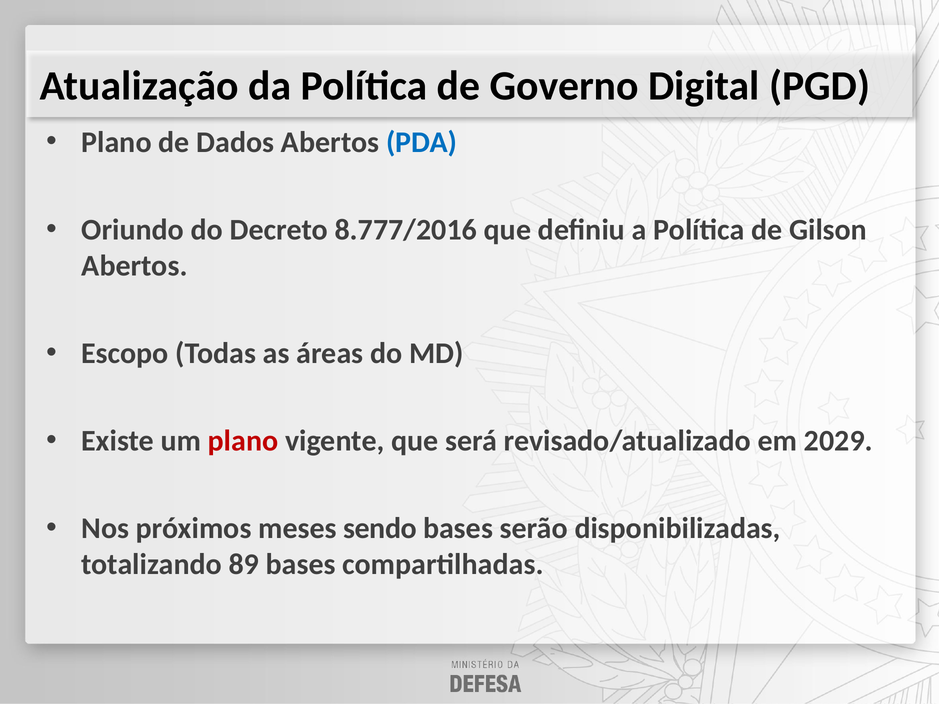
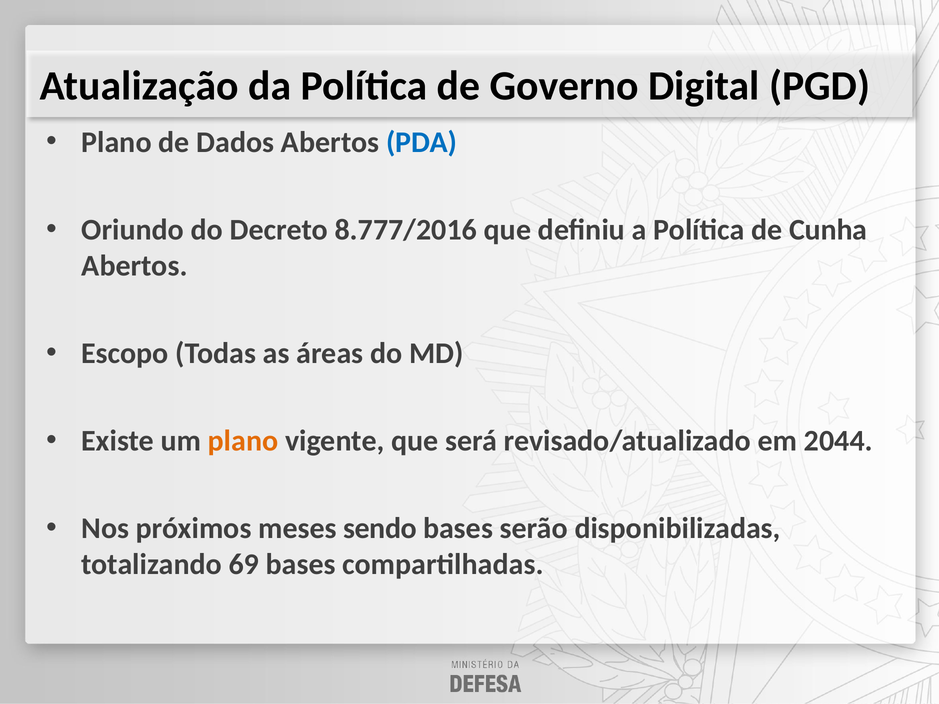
Gilson: Gilson -> Cunha (828, 230)
plano colour: red -> orange (243, 441)
2029: 2029 -> 2044 (838, 441)
89: 89 -> 69 (244, 565)
